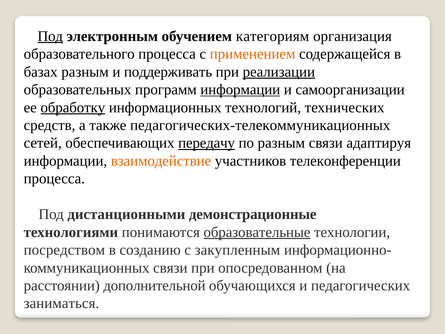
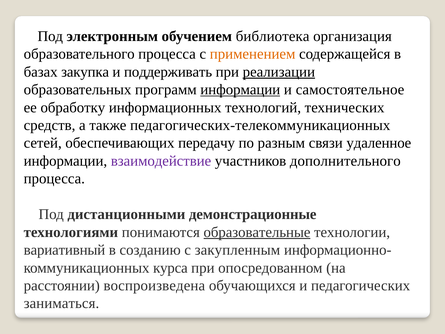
Под underline: present -> none (50, 36)
категориям: категориям -> библиотека (273, 36)
базах разным: разным -> закупка (85, 72)
самоорганизации: самоорганизации -> самостоятельное (350, 90)
обработку underline: present -> none (73, 107)
передачу underline: present -> none (207, 143)
адаптируя: адаптируя -> удаленное (379, 143)
взаимодействие colour: orange -> purple (161, 161)
телеконференции: телеконференции -> дополнительного (345, 161)
посредством: посредством -> вариативный (64, 250)
связи: связи -> курса (170, 268)
дополнительной: дополнительной -> воспроизведена (154, 285)
